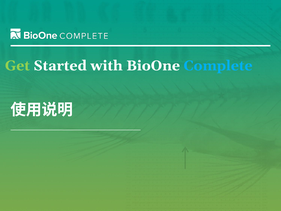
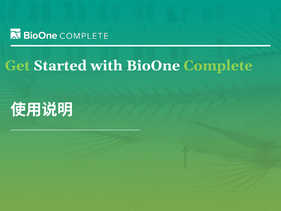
Complete colour: light blue -> light green (218, 66)
